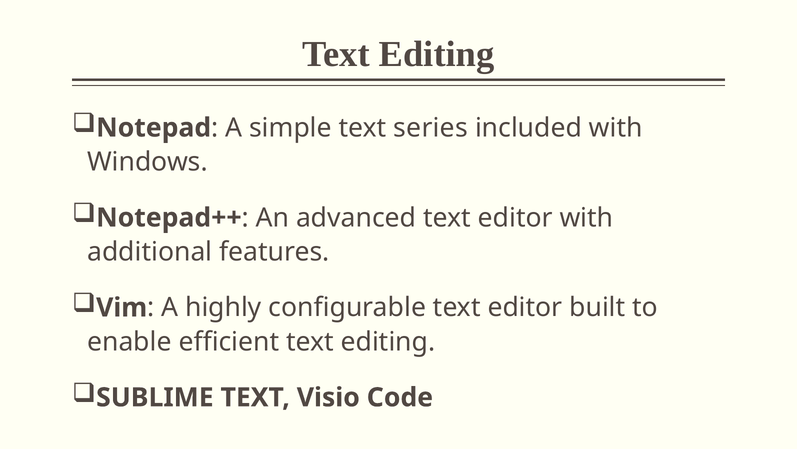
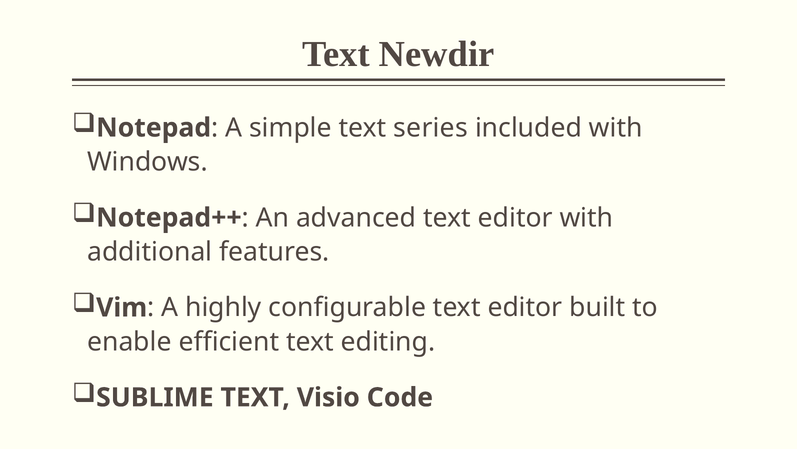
Editing: Editing -> Newdir (437, 54)
